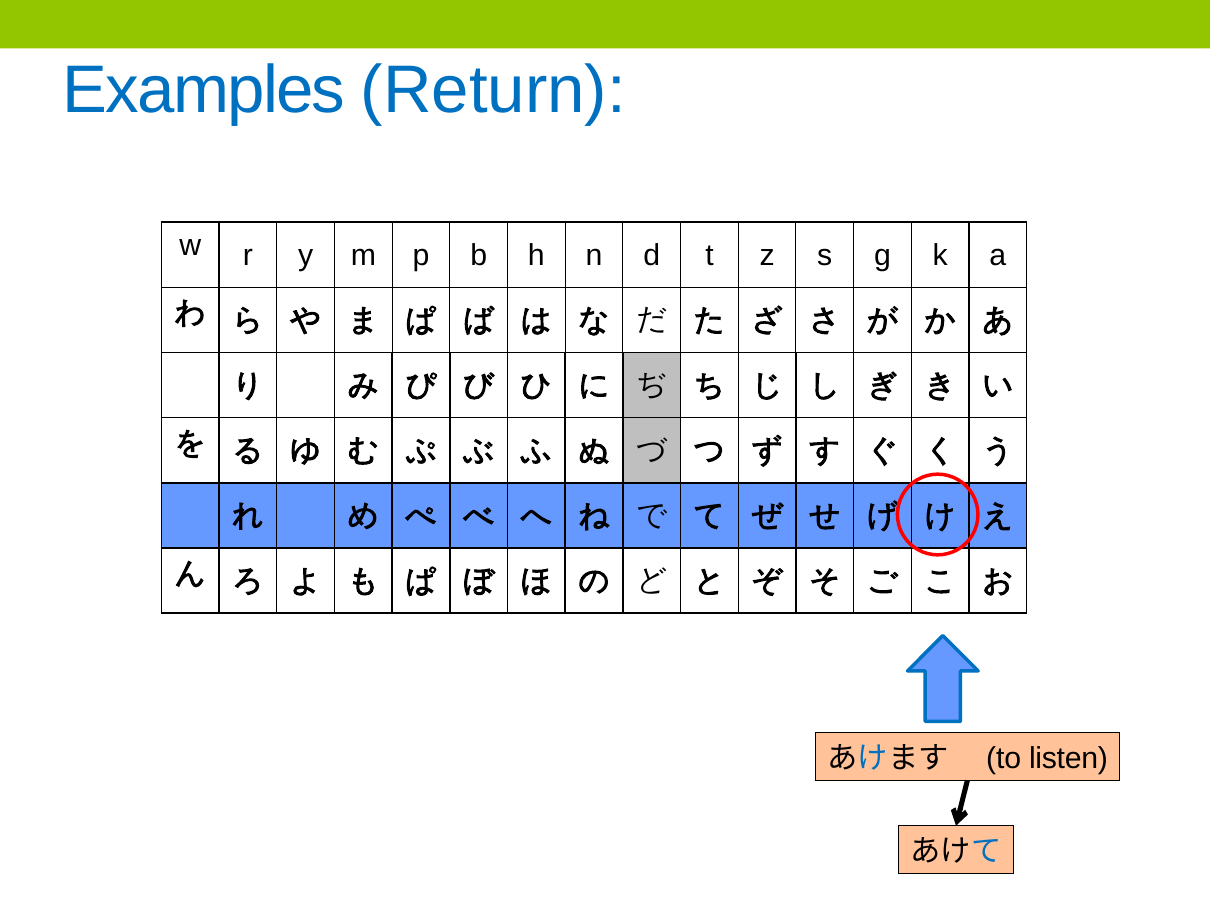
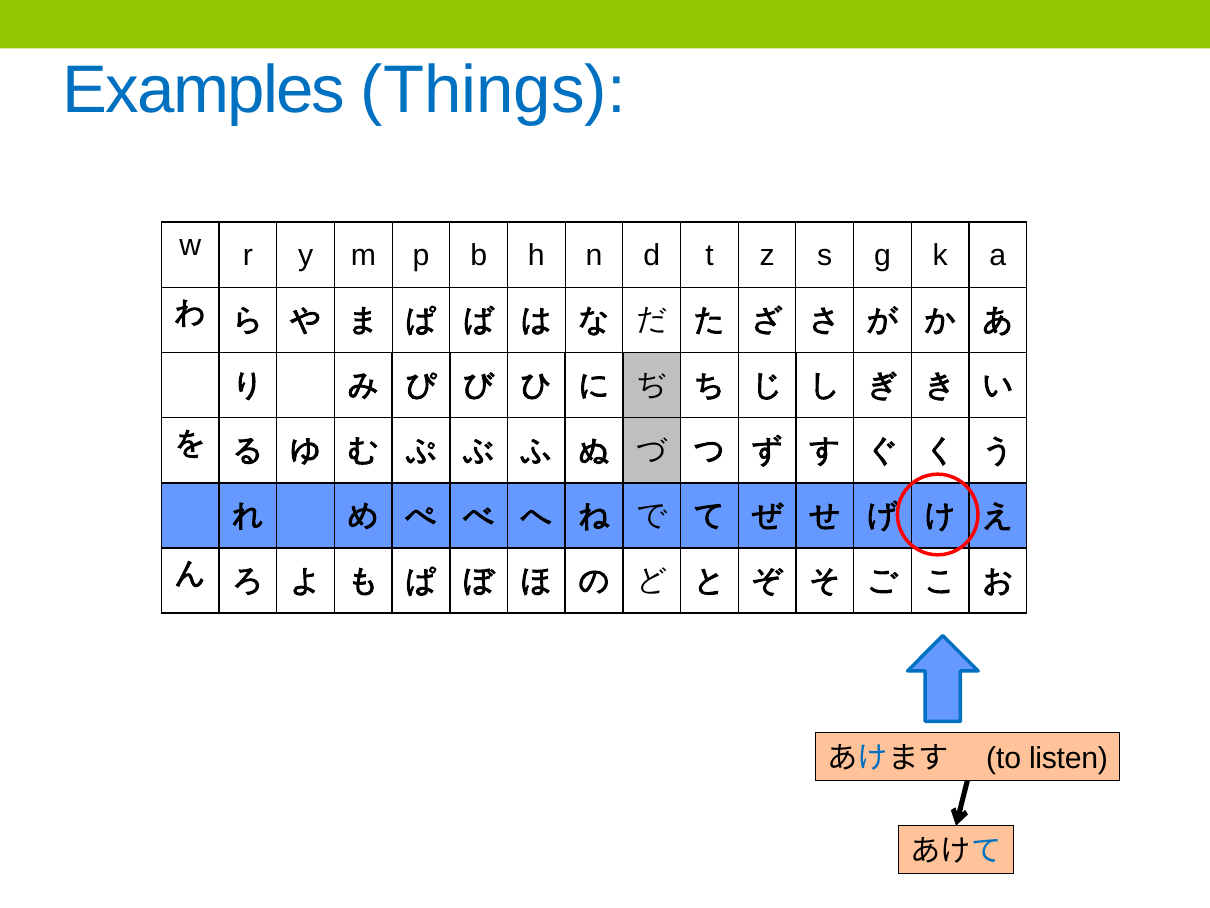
Return: Return -> Things (493, 90)
